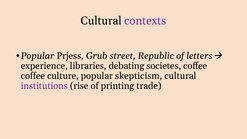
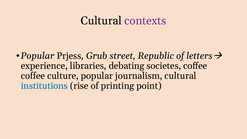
skepticism: skepticism -> journalism (139, 76)
institutions colour: purple -> blue (44, 86)
trade: trade -> point (149, 86)
